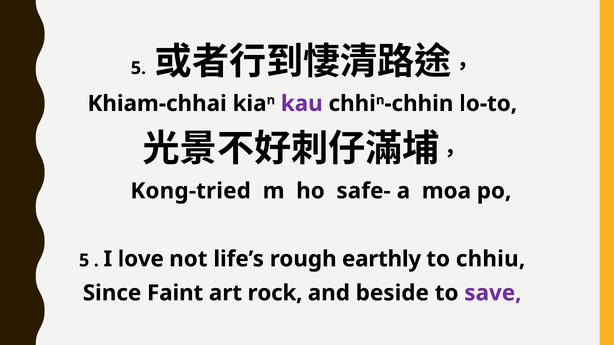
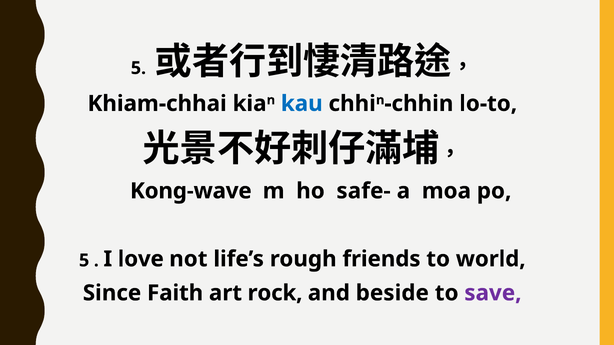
kau colour: purple -> blue (302, 104)
Kong-tried: Kong-tried -> Kong-wave (191, 191)
earthly: earthly -> friends (381, 259)
chhiu: chhiu -> world (491, 259)
Faint: Faint -> Faith (175, 293)
